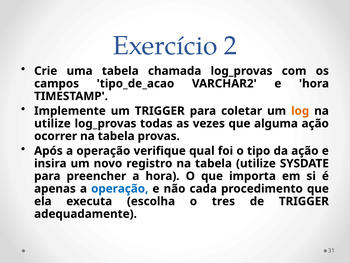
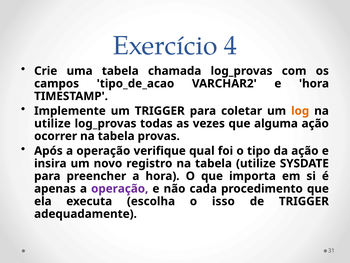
2: 2 -> 4 (230, 46)
operação colour: blue -> purple (120, 188)
tres: tres -> isso (223, 201)
